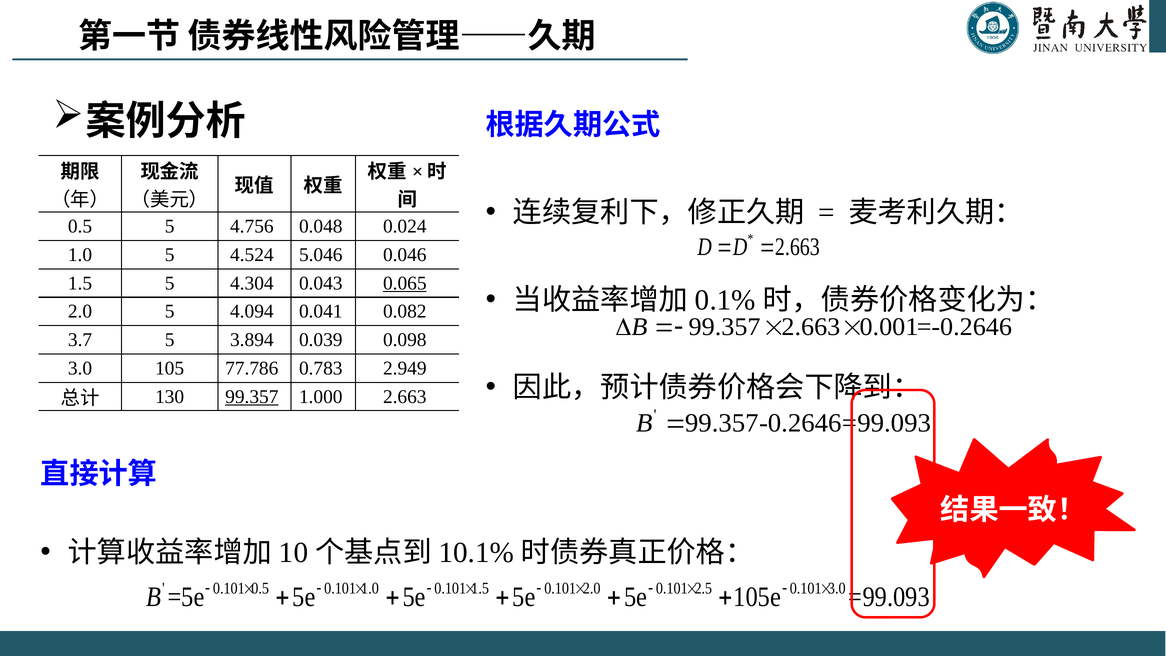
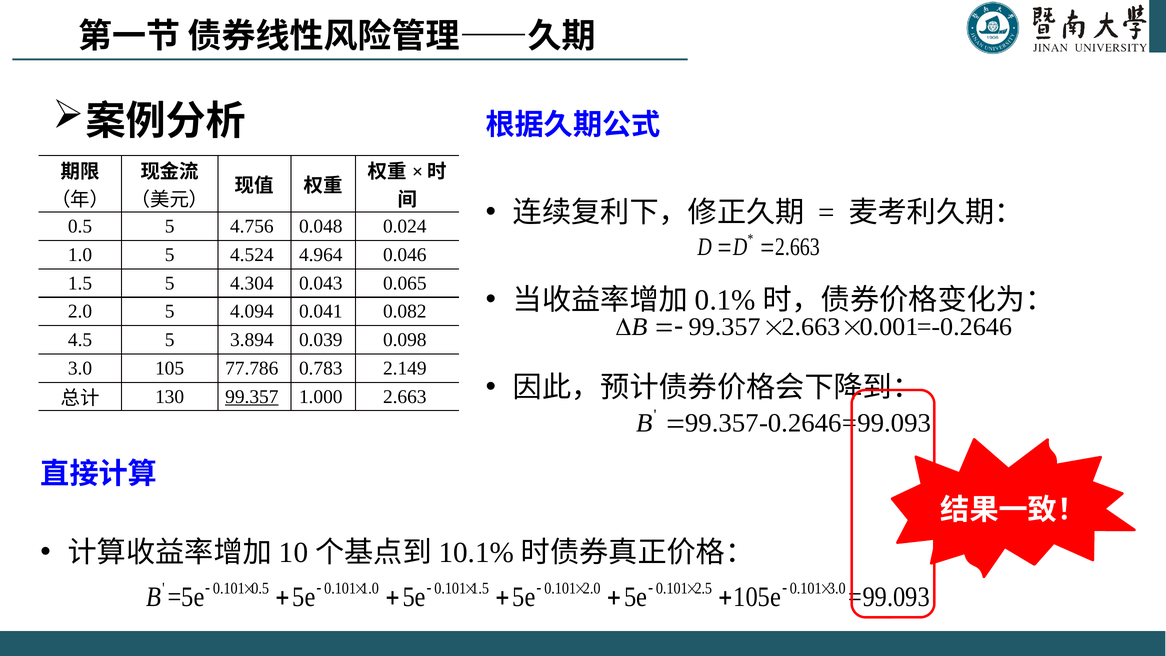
5.046: 5.046 -> 4.964 (321, 255)
0.065 underline: present -> none (405, 283)
3.7: 3.7 -> 4.5 (80, 340)
2.949: 2.949 -> 2.149 (405, 368)
